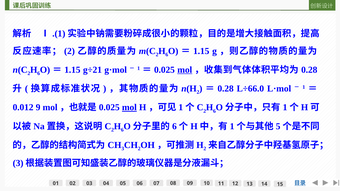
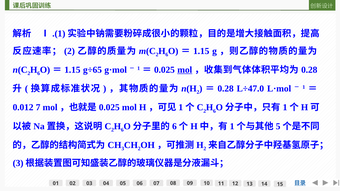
g÷21: g÷21 -> g÷65 (92, 70)
L÷66.0: L÷66.0 -> L÷47.0 (250, 89)
9: 9 -> 7 (38, 108)
mol underline: present -> none (129, 108)
